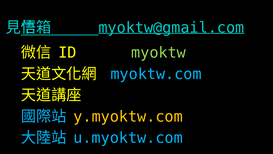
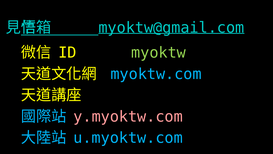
y.myoktw.com colour: yellow -> pink (128, 116)
